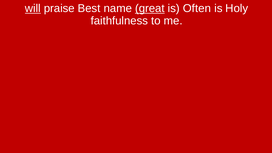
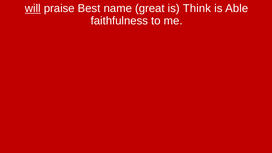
great underline: present -> none (150, 8)
Often: Often -> Think (197, 8)
Holy: Holy -> Able (237, 8)
